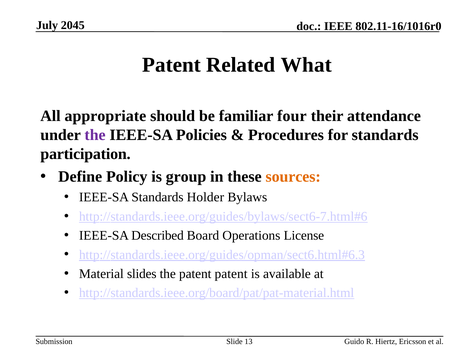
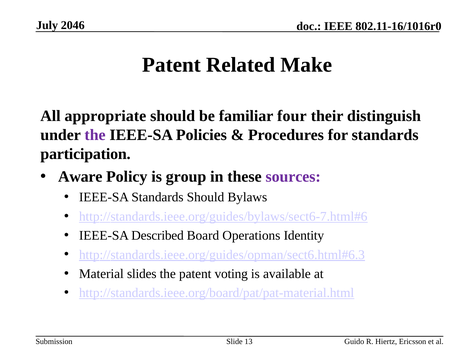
2045: 2045 -> 2046 (73, 25)
What: What -> Make (306, 65)
attendance: attendance -> distinguish (384, 116)
Define: Define -> Aware (80, 177)
sources colour: orange -> purple (293, 177)
Standards Holder: Holder -> Should (205, 197)
License: License -> Identity (304, 236)
patent patent: patent -> voting (231, 274)
